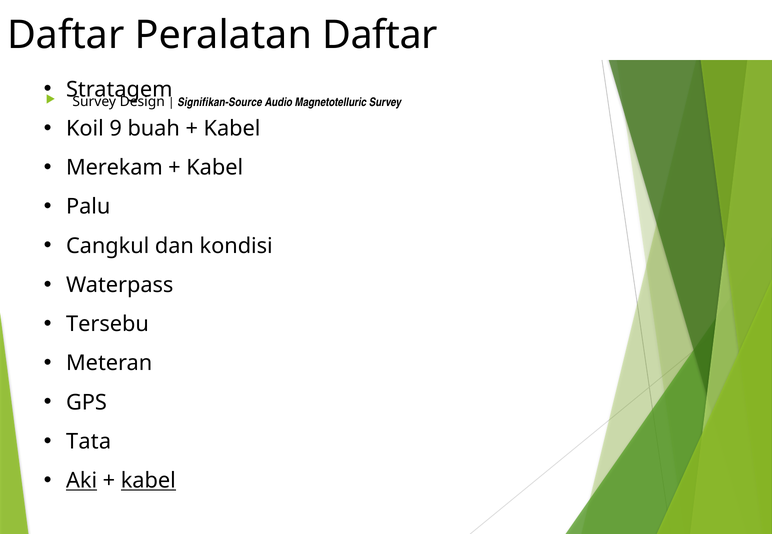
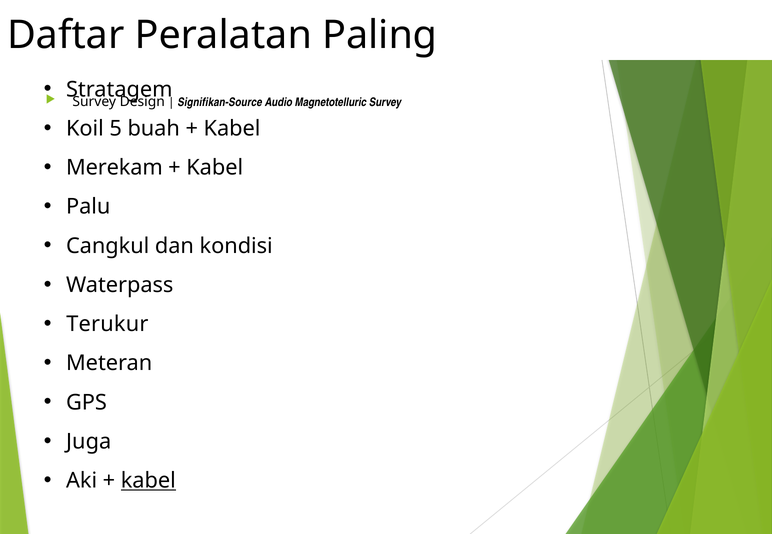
Peralatan Daftar: Daftar -> Paling (380, 35)
9: 9 -> 5 (116, 129)
Tersebu: Tersebu -> Terukur (107, 324)
Tata: Tata -> Juga (89, 442)
Aki underline: present -> none (82, 481)
